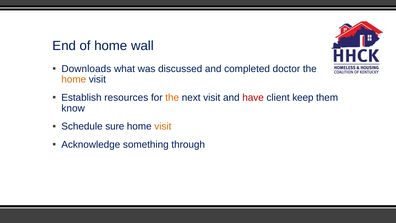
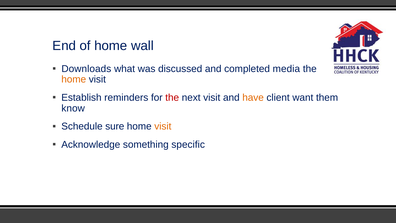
doctor: doctor -> media (286, 69)
resources: resources -> reminders (126, 97)
the colour: orange -> red (172, 97)
have colour: red -> orange (253, 97)
keep: keep -> want (303, 97)
through: through -> specific (188, 144)
